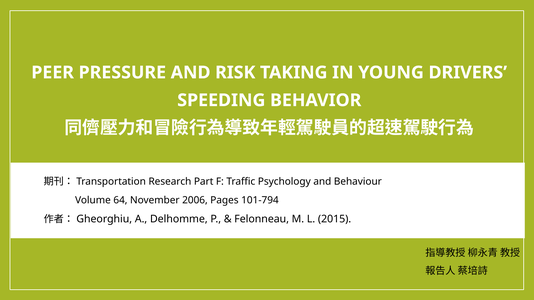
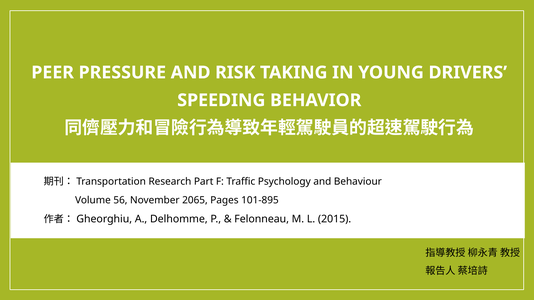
64: 64 -> 56 (120, 200)
2006: 2006 -> 2065 (195, 200)
101-794: 101-794 -> 101-895 (260, 200)
